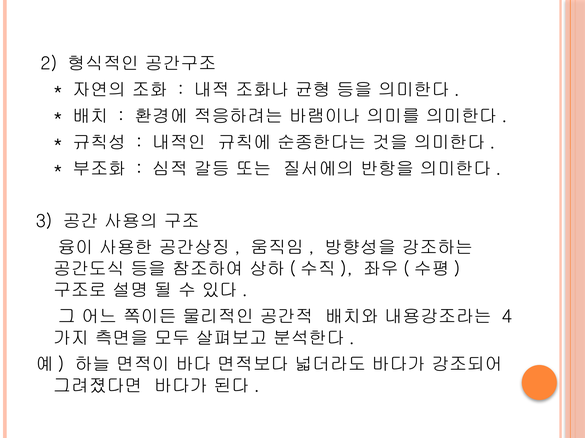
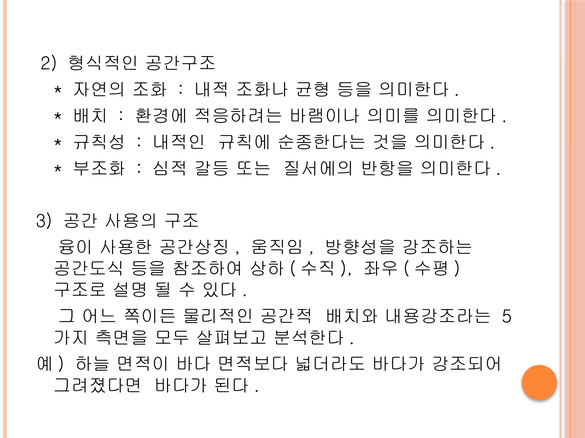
4: 4 -> 5 (507, 317)
